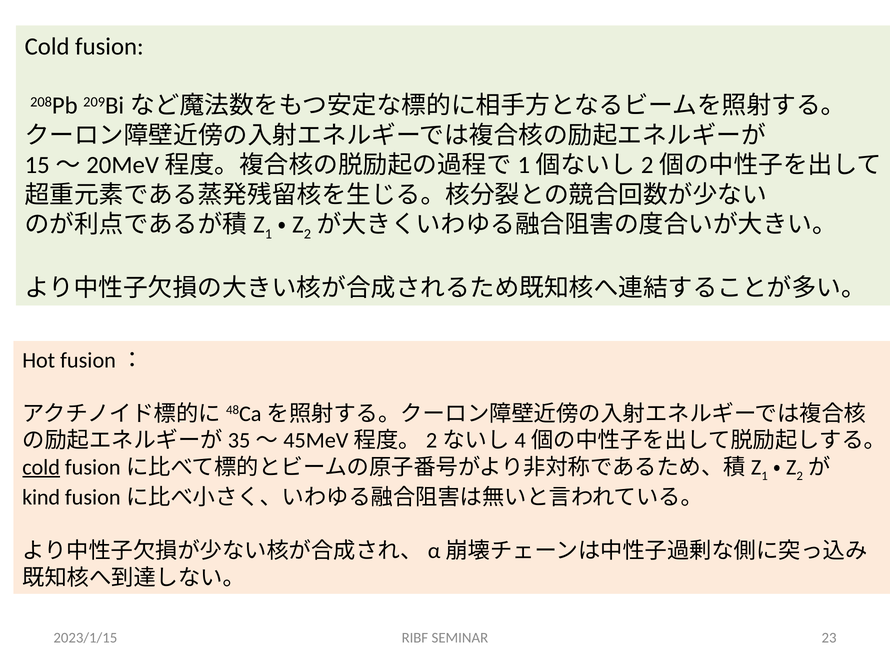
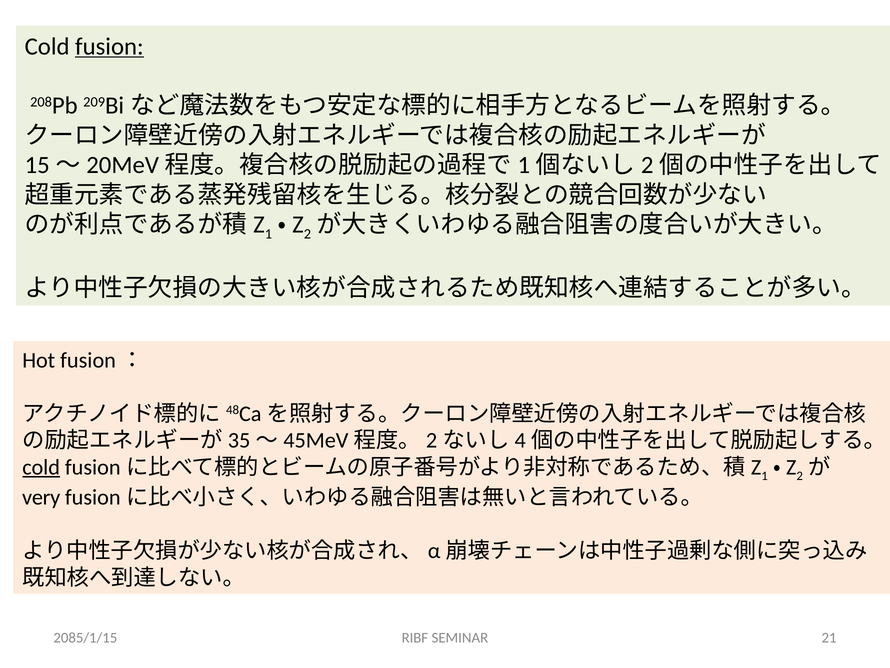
fusion underline: none -> present (109, 46)
kind: kind -> very (41, 497)
2023/1/15: 2023/1/15 -> 2085/1/15 (85, 637)
23: 23 -> 21 (829, 637)
